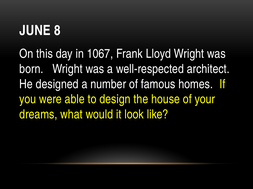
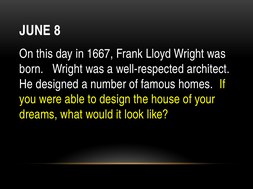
1067: 1067 -> 1667 (100, 54)
